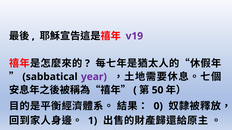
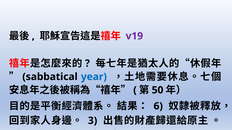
year colour: purple -> blue (94, 77)
0: 0 -> 6 (158, 106)
1: 1 -> 3 (93, 121)
